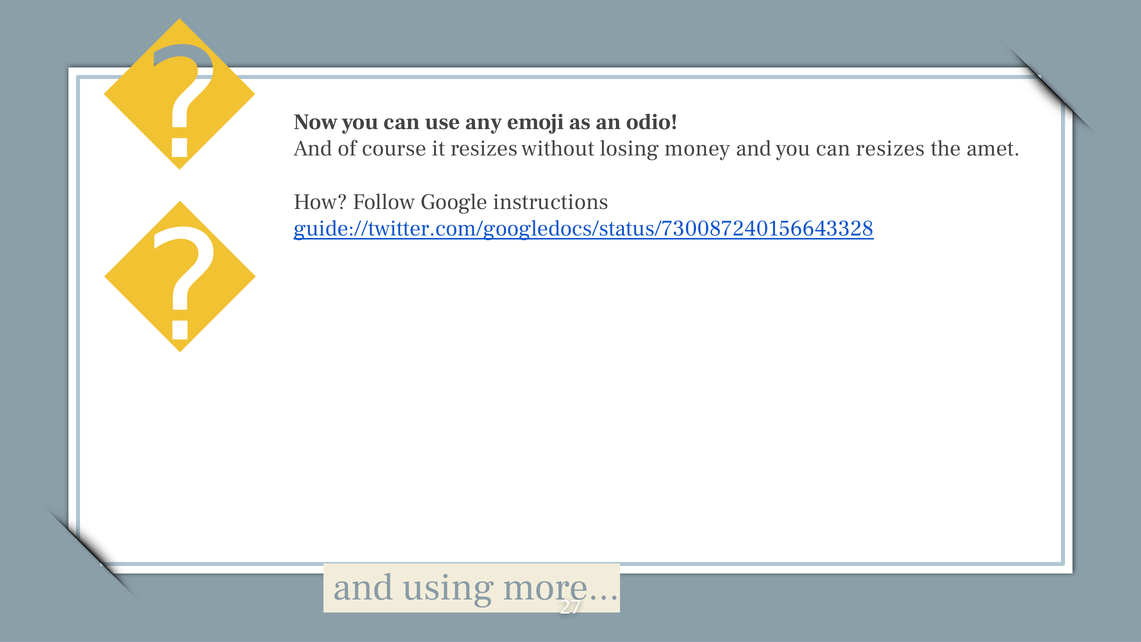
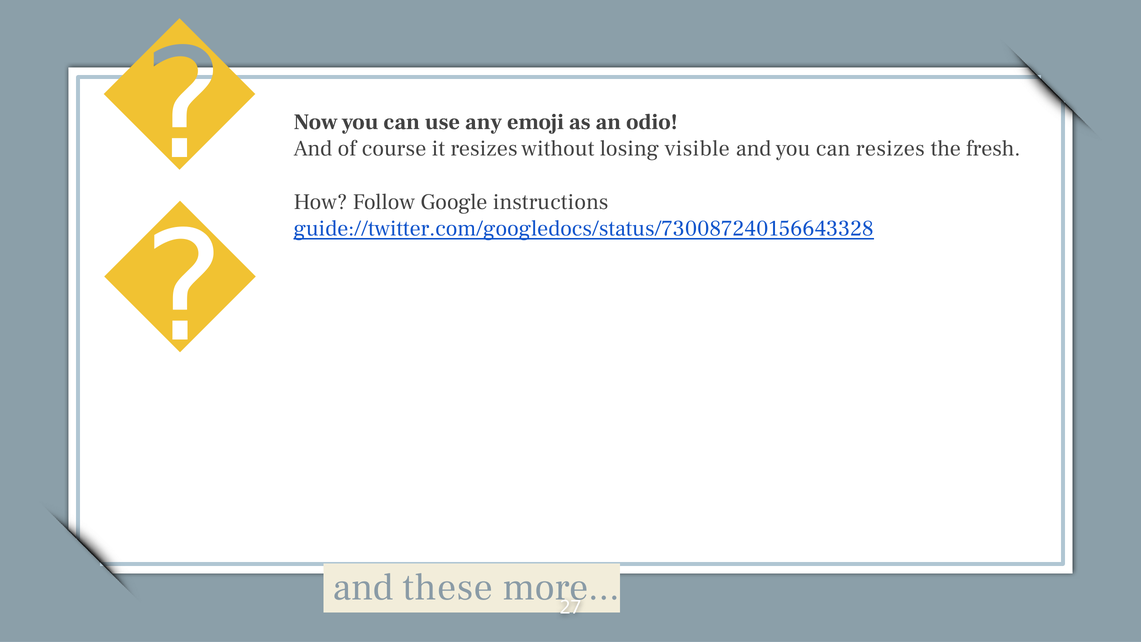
money: money -> visible (697, 148)
amet: amet -> fresh (993, 148)
using: using -> these (448, 587)
